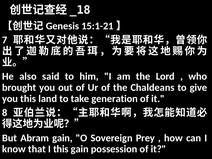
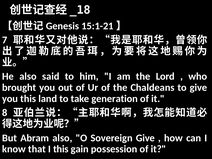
Abram gain: gain -> also (62, 138)
Sovereign Prey: Prey -> Give (145, 138)
